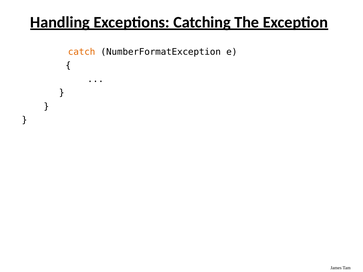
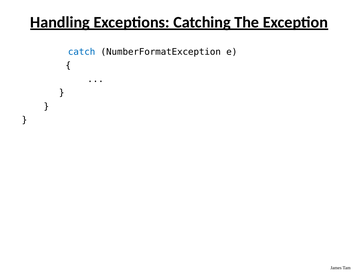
catch colour: orange -> blue (82, 52)
